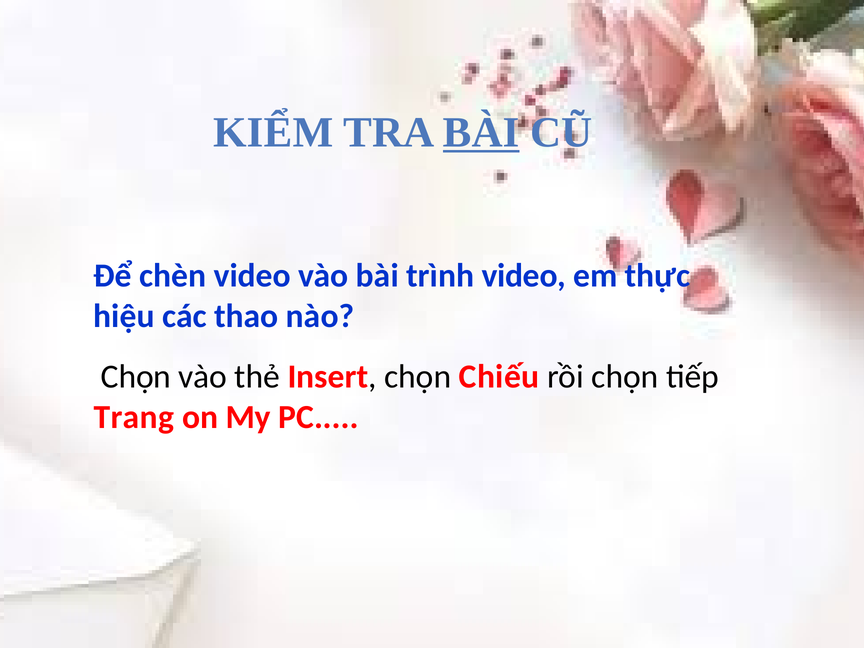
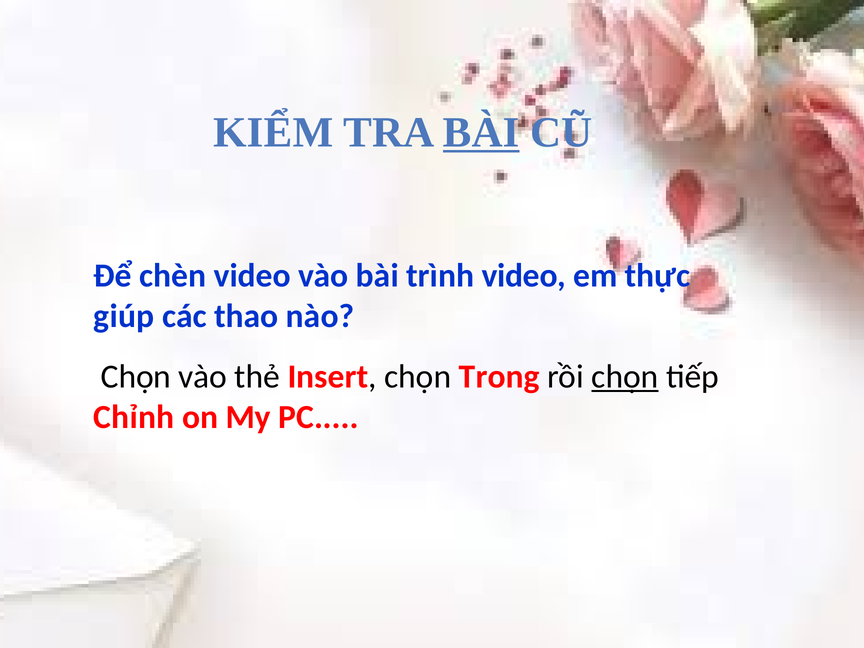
hiệu: hiệu -> giúp (124, 316)
Chiếu: Chiếu -> Trong (499, 377)
chọn underline: none -> present (625, 377)
Trang: Trang -> Chỉnh (134, 417)
